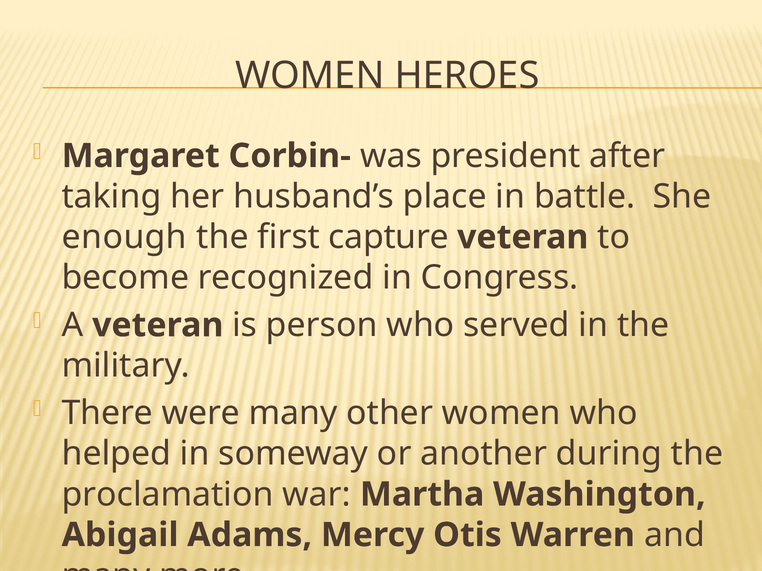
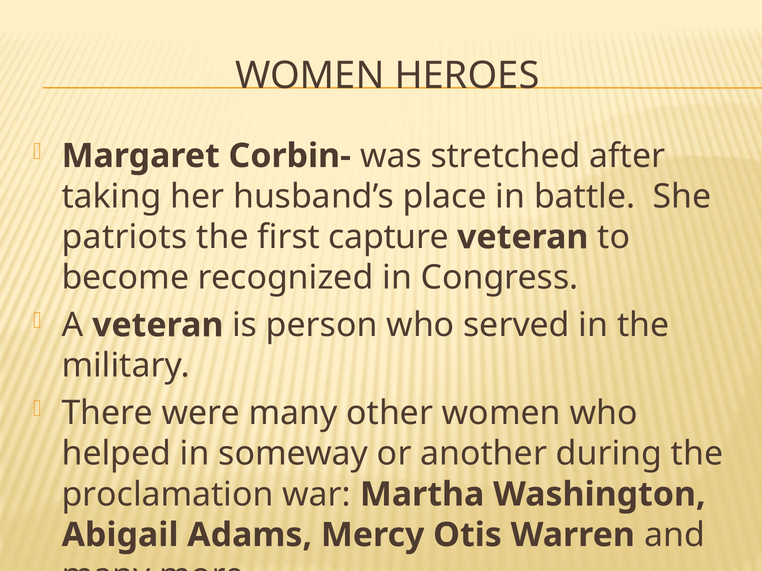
president: president -> stretched (506, 156)
enough: enough -> patriots (124, 237)
